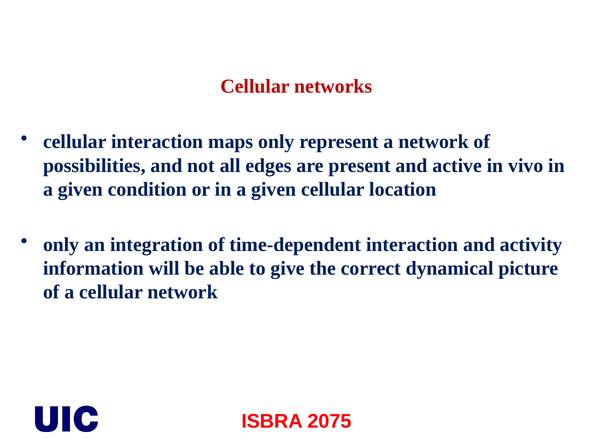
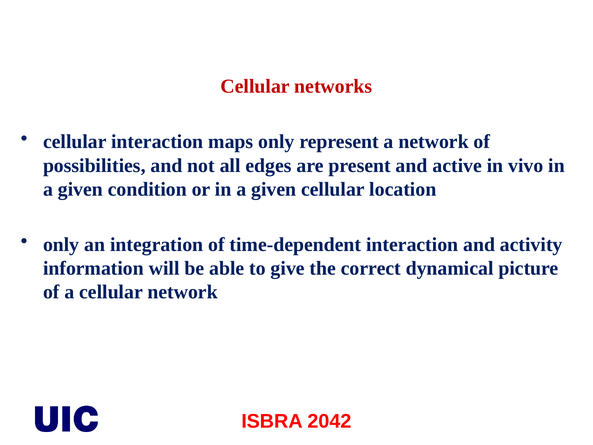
2075: 2075 -> 2042 (330, 421)
